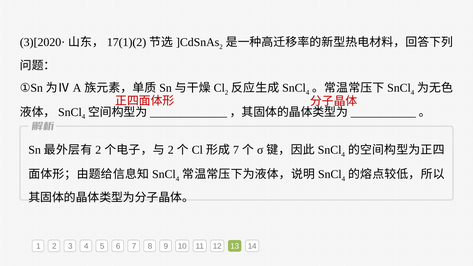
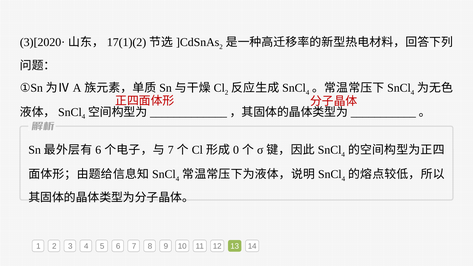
2: 2 -> 6 (98, 150)
2: 2 -> 7 (171, 150)
7: 7 -> 0 (236, 150)
